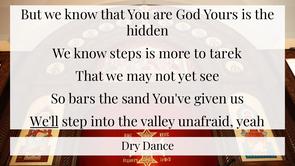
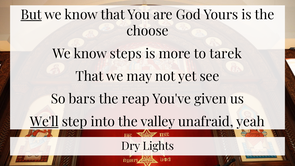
But underline: none -> present (31, 15)
hidden: hidden -> choose (147, 31)
sand: sand -> reap (136, 99)
Dance: Dance -> Lights (158, 146)
